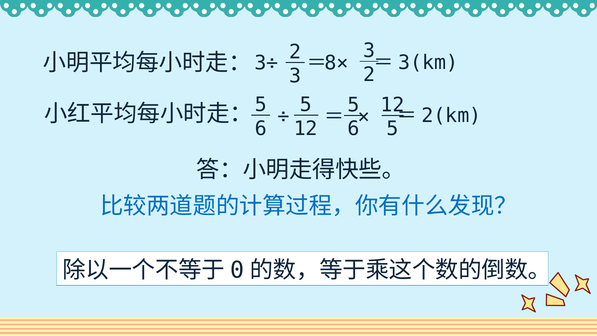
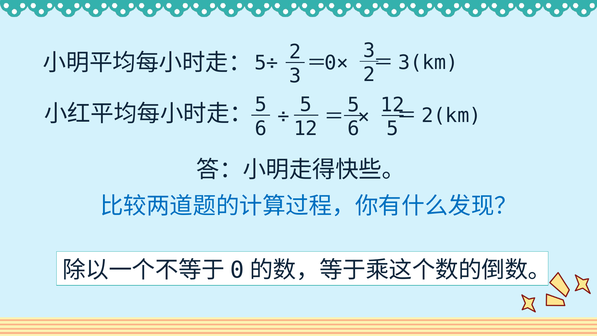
8×: 8× -> 0× (337, 63)
3÷: 3÷ -> 5÷ (266, 63)
